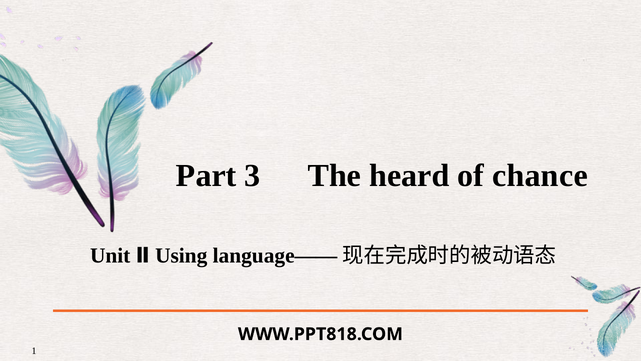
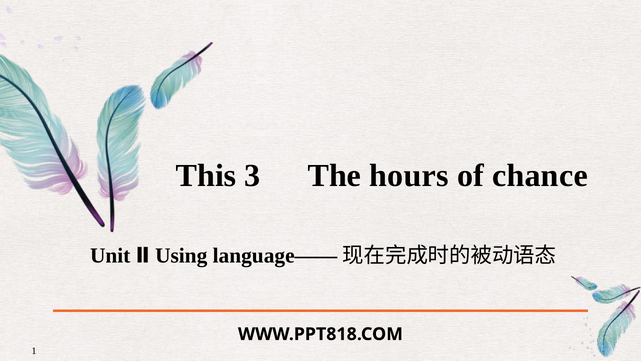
Part: Part -> This (206, 176)
heard: heard -> hours (409, 176)
